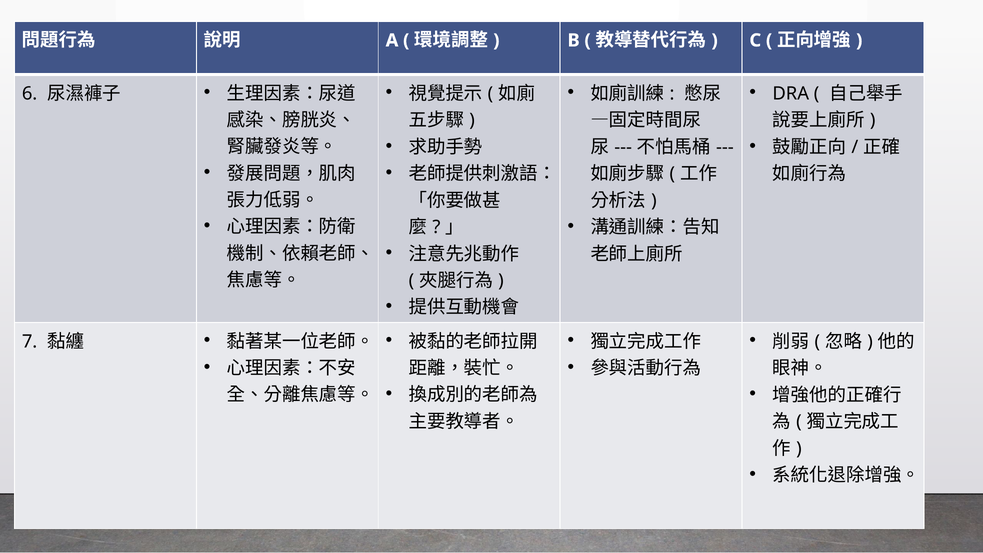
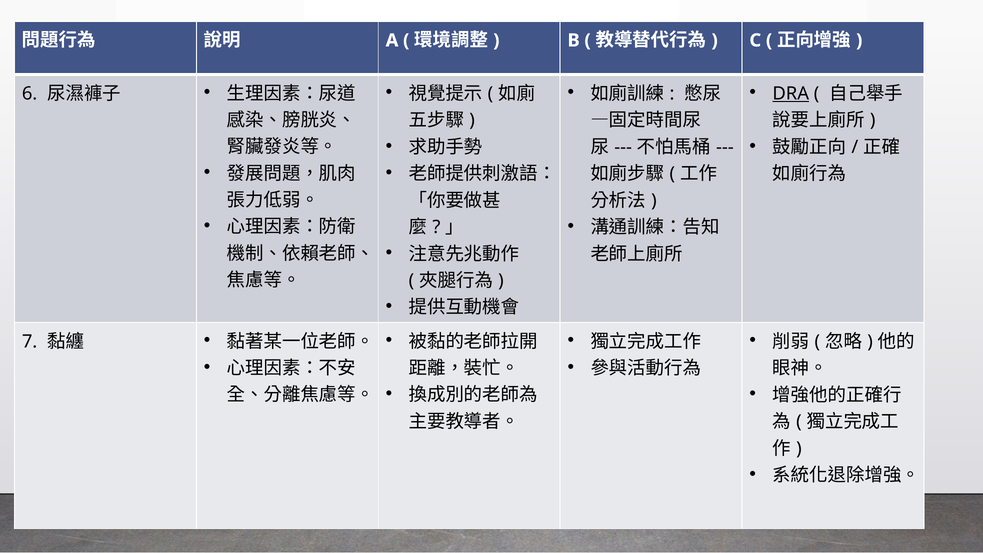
DRA underline: none -> present (791, 94)
